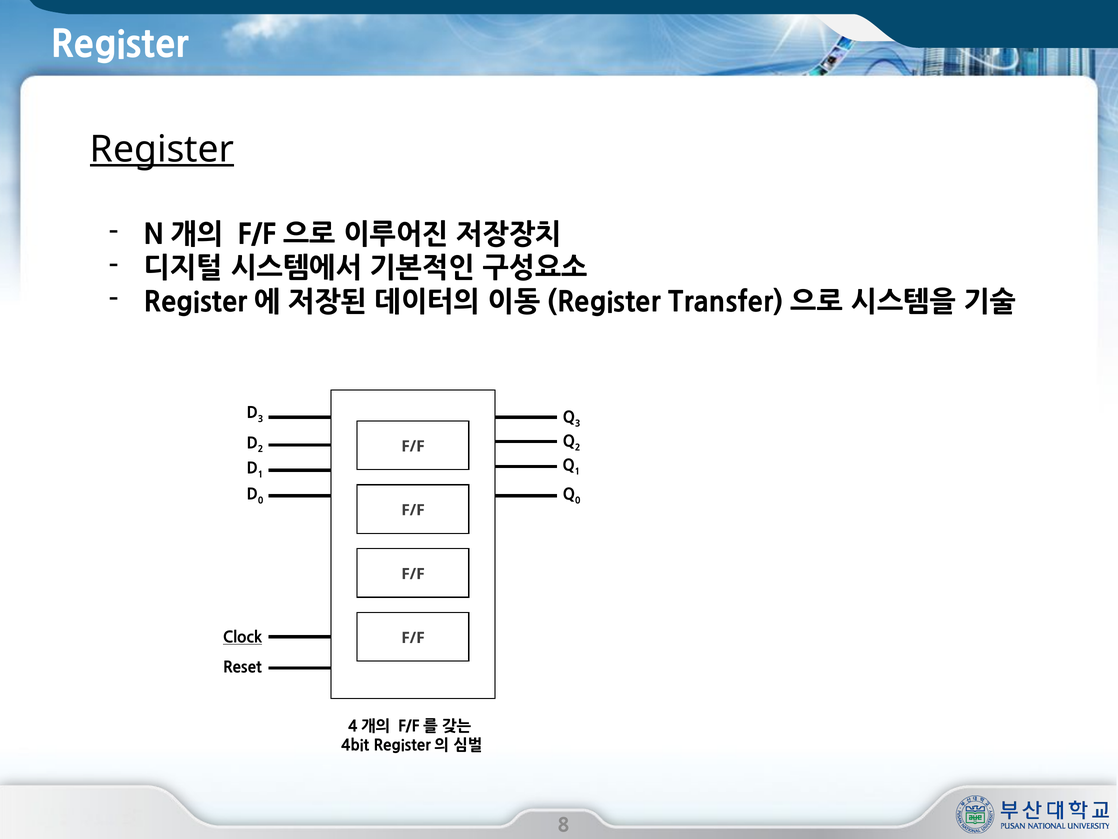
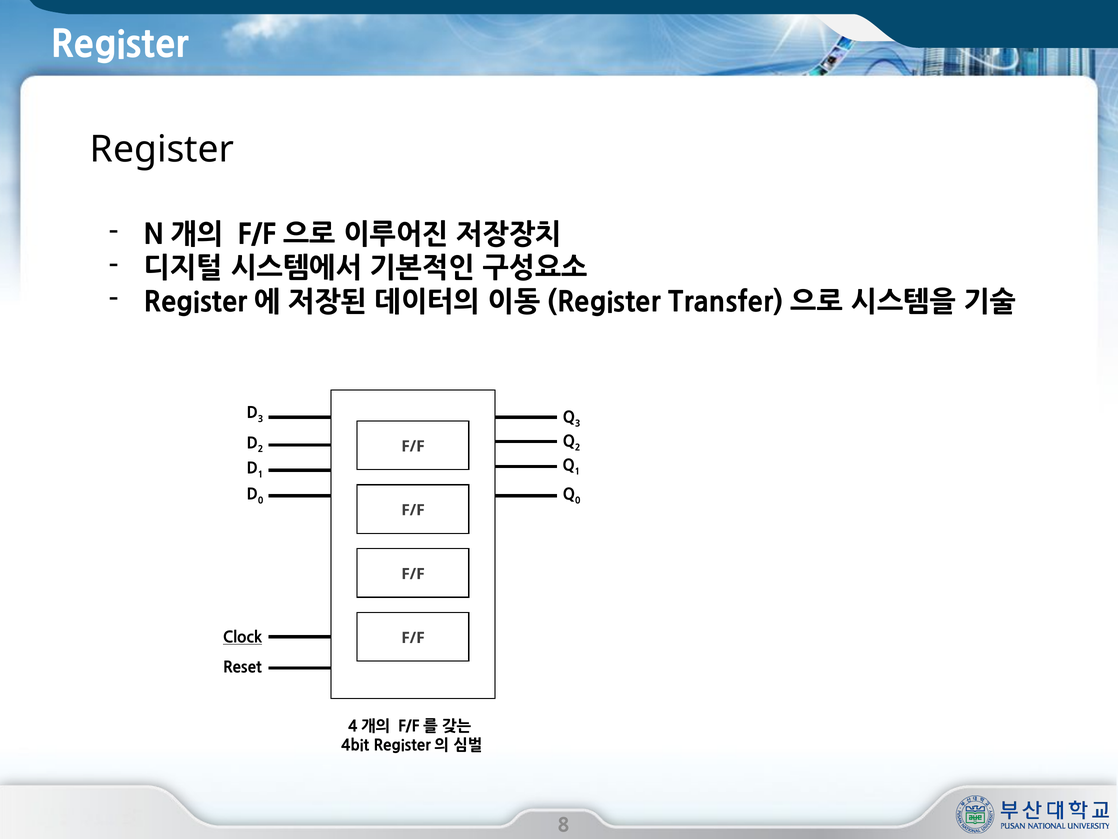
Register underline: present -> none (162, 149)
